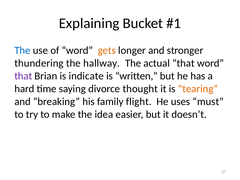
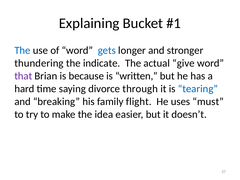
gets colour: orange -> blue (107, 50)
hallway: hallway -> indicate (102, 63)
actual that: that -> give (183, 63)
indicate: indicate -> because (86, 76)
thought: thought -> through (140, 89)
tearing colour: orange -> blue (198, 89)
